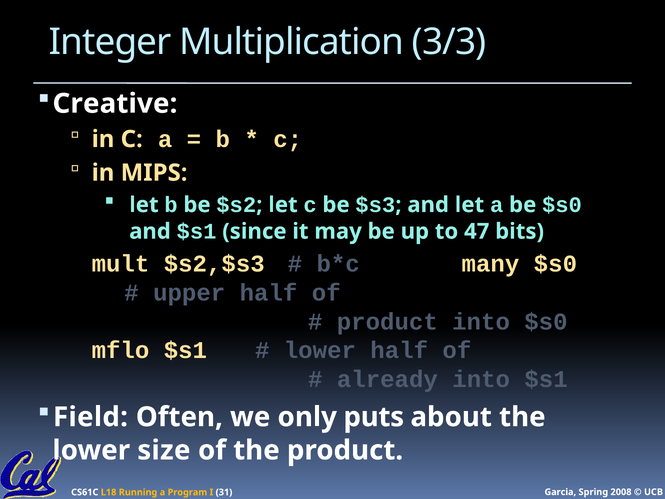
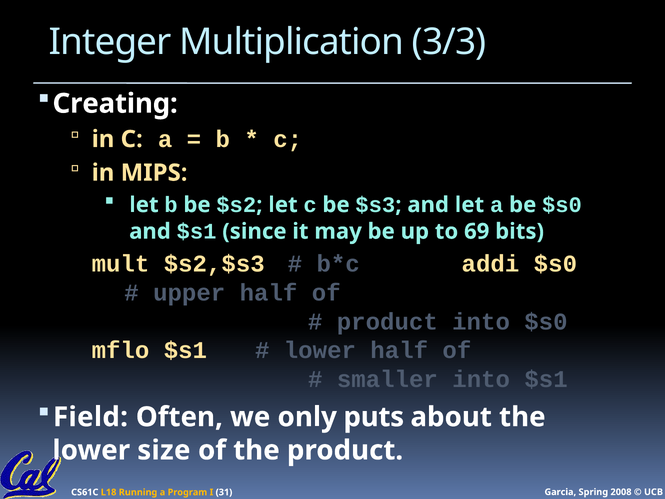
Creative: Creative -> Creating (115, 104)
47: 47 -> 69 (477, 231)
many: many -> addi (490, 264)
already: already -> smaller (387, 379)
